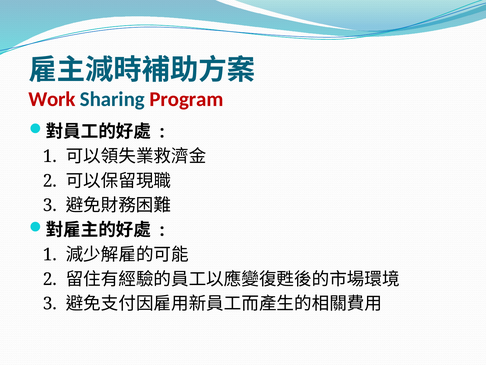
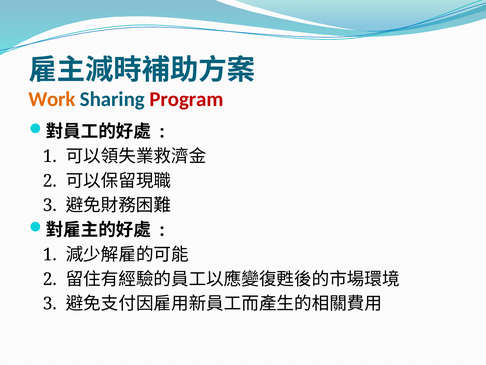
Work colour: red -> orange (52, 99)
